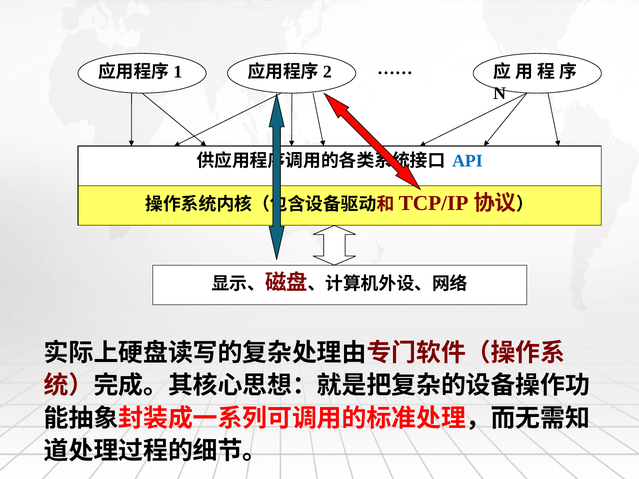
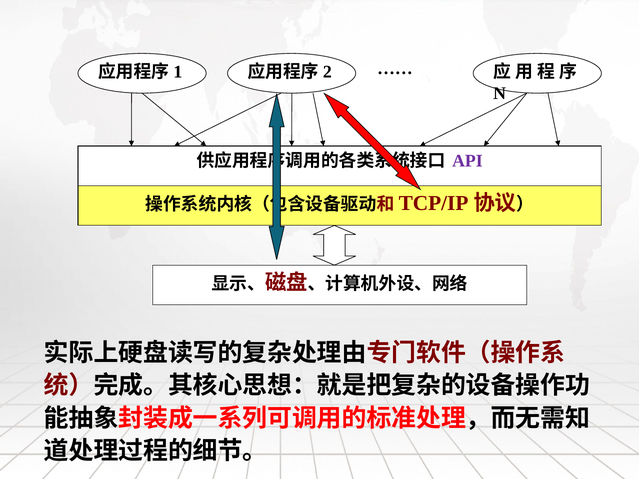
API colour: blue -> purple (467, 161)
